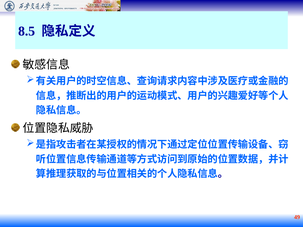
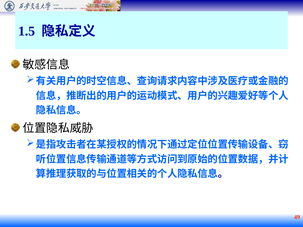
8.5: 8.5 -> 1.5 (27, 31)
